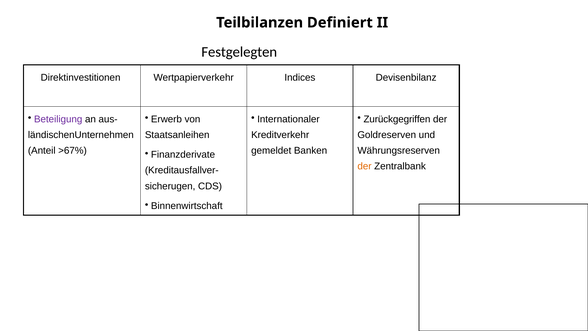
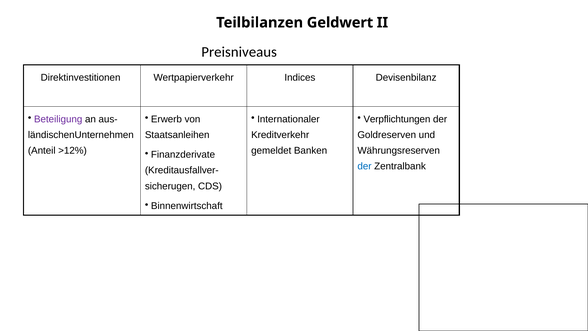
Definiert: Definiert -> Geldwert (340, 23)
Festgelegten: Festgelegten -> Preisniveaus (239, 52)
Zurückgegriffen: Zurückgegriffen -> Verpflichtungen (397, 119)
>67%: >67% -> >12% (73, 150)
der colour: orange -> blue (364, 166)
